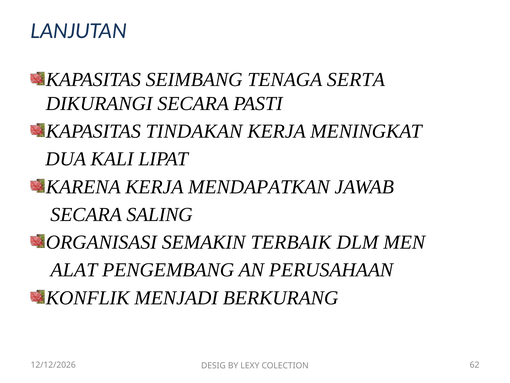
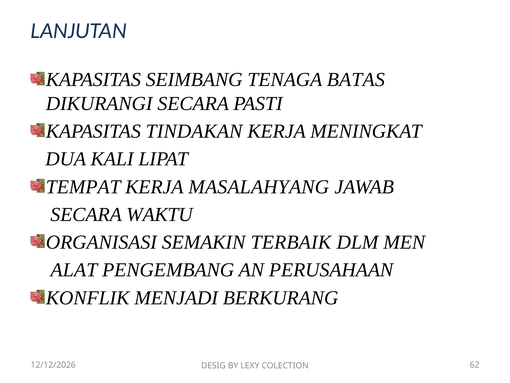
SERTA: SERTA -> BATAS (356, 80)
KARENA: KARENA -> TEMPAT (83, 187)
MENDAPATKAN: MENDAPATKAN -> MASALAHYANG (259, 187)
SALING: SALING -> WAKTU (160, 214)
